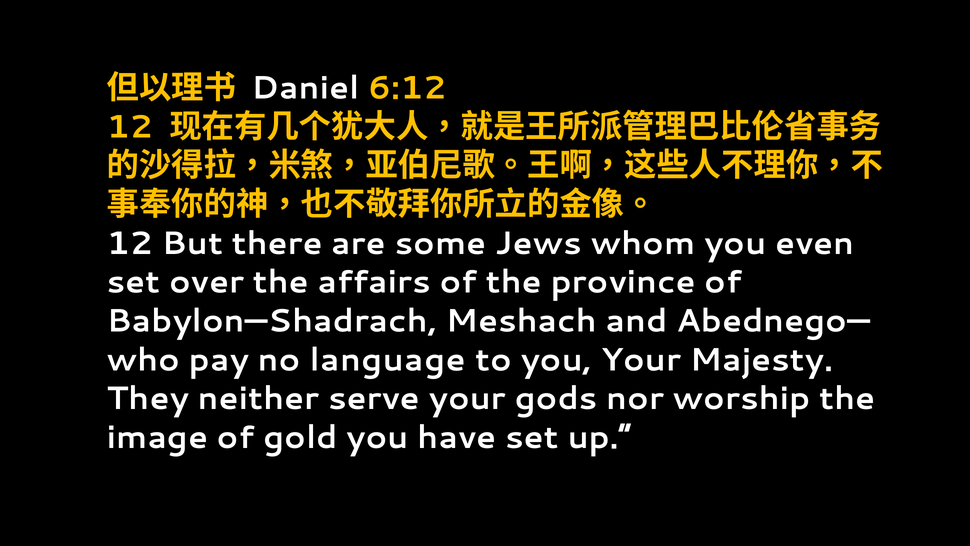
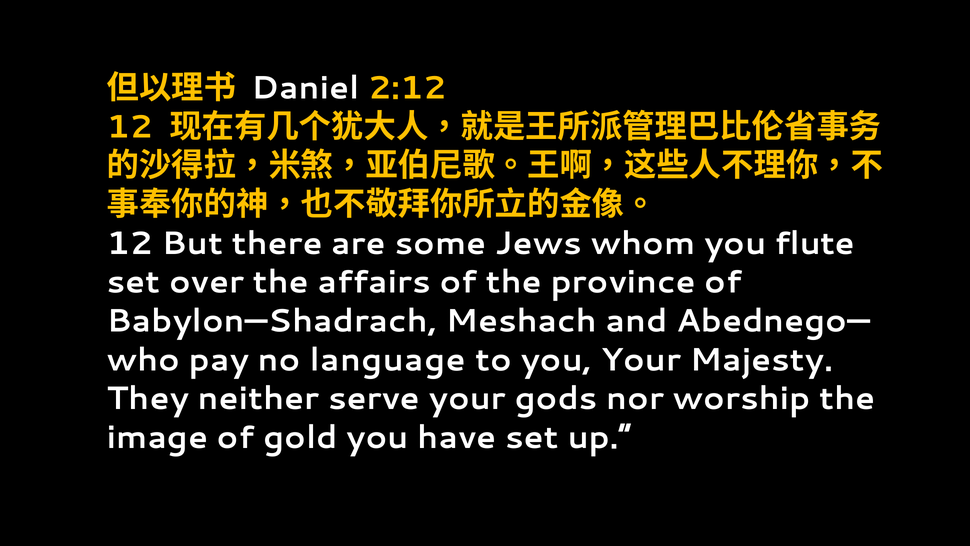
6:12: 6:12 -> 2:12 (407, 88)
even: even -> flute (815, 243)
